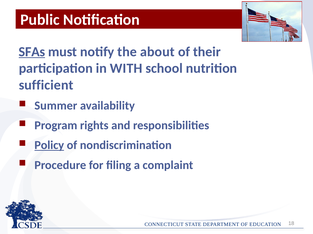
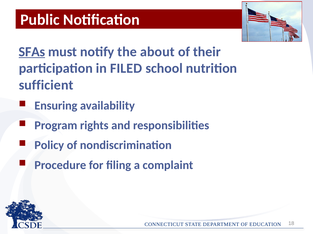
WITH: WITH -> FILED (126, 69)
Summer: Summer -> Ensuring (56, 106)
Policy underline: present -> none (49, 146)
